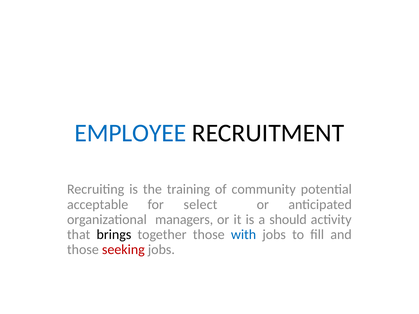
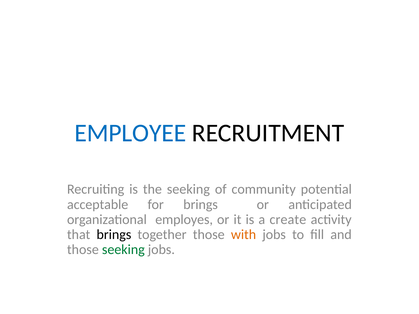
the training: training -> seeking (188, 190)
for select: select -> brings (201, 205)
managers: managers -> employes (184, 220)
should: should -> create (288, 220)
with colour: blue -> orange (244, 235)
seeking colour: red -> green (123, 250)
